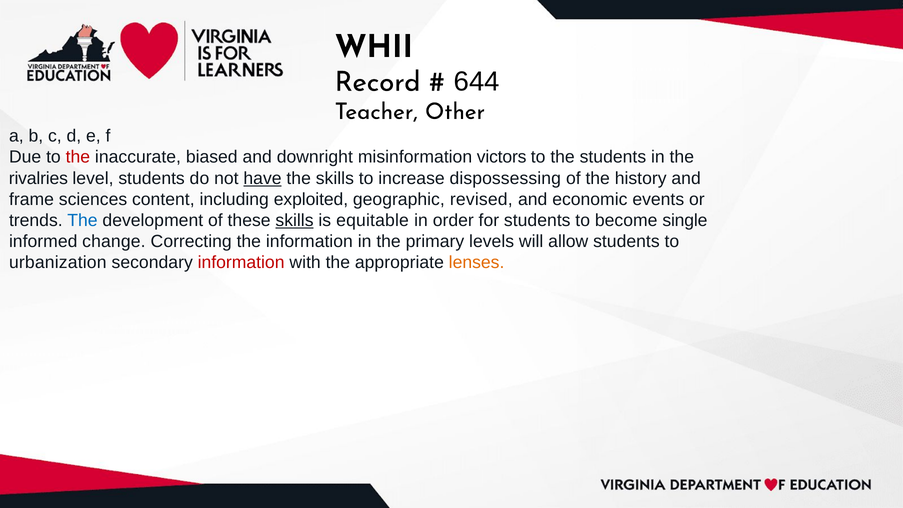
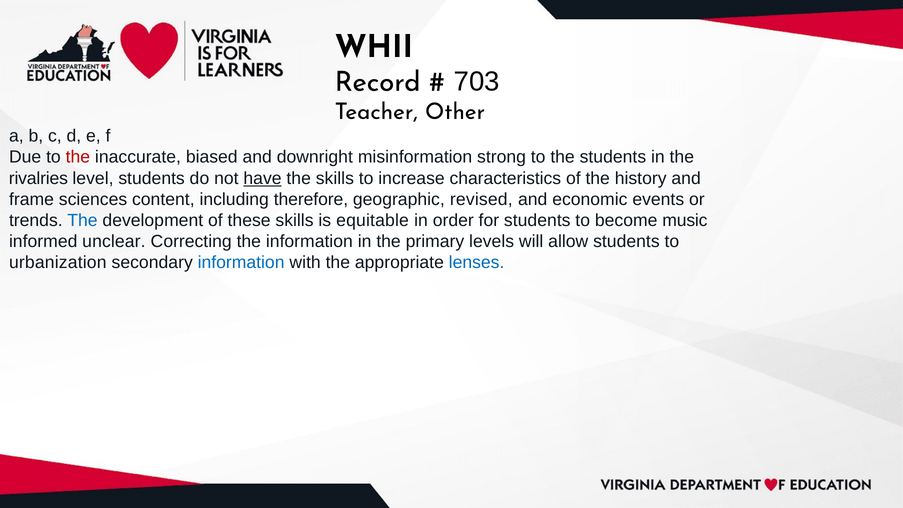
644: 644 -> 703 (477, 82)
victors: victors -> strong (502, 157)
dispossessing: dispossessing -> characteristics (505, 178)
exploited: exploited -> therefore (311, 199)
skills underline: present -> none (295, 220)
single: single -> music (685, 220)
change: change -> unclear (114, 241)
information colour: red -> blue (241, 263)
lenses colour: orange -> blue (477, 263)
